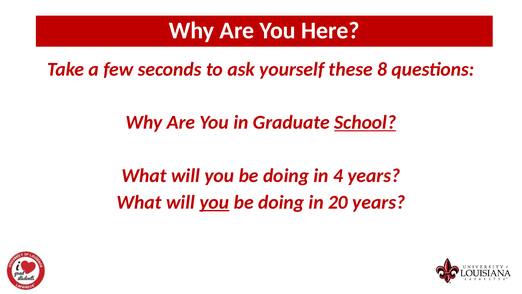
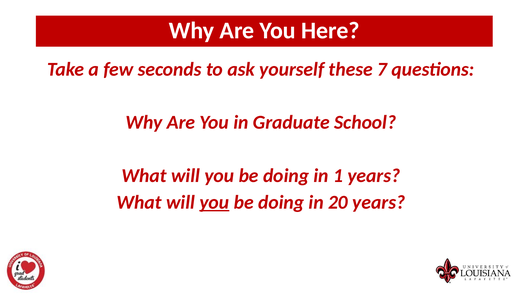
8: 8 -> 7 (382, 69)
School underline: present -> none (365, 122)
4: 4 -> 1 (338, 175)
